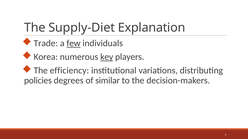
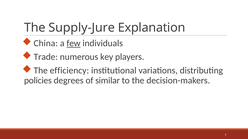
Supply-Diet: Supply-Diet -> Supply-Jure (82, 28)
Trade: Trade -> China (46, 43)
Korea: Korea -> Trade (46, 57)
key underline: present -> none (107, 57)
